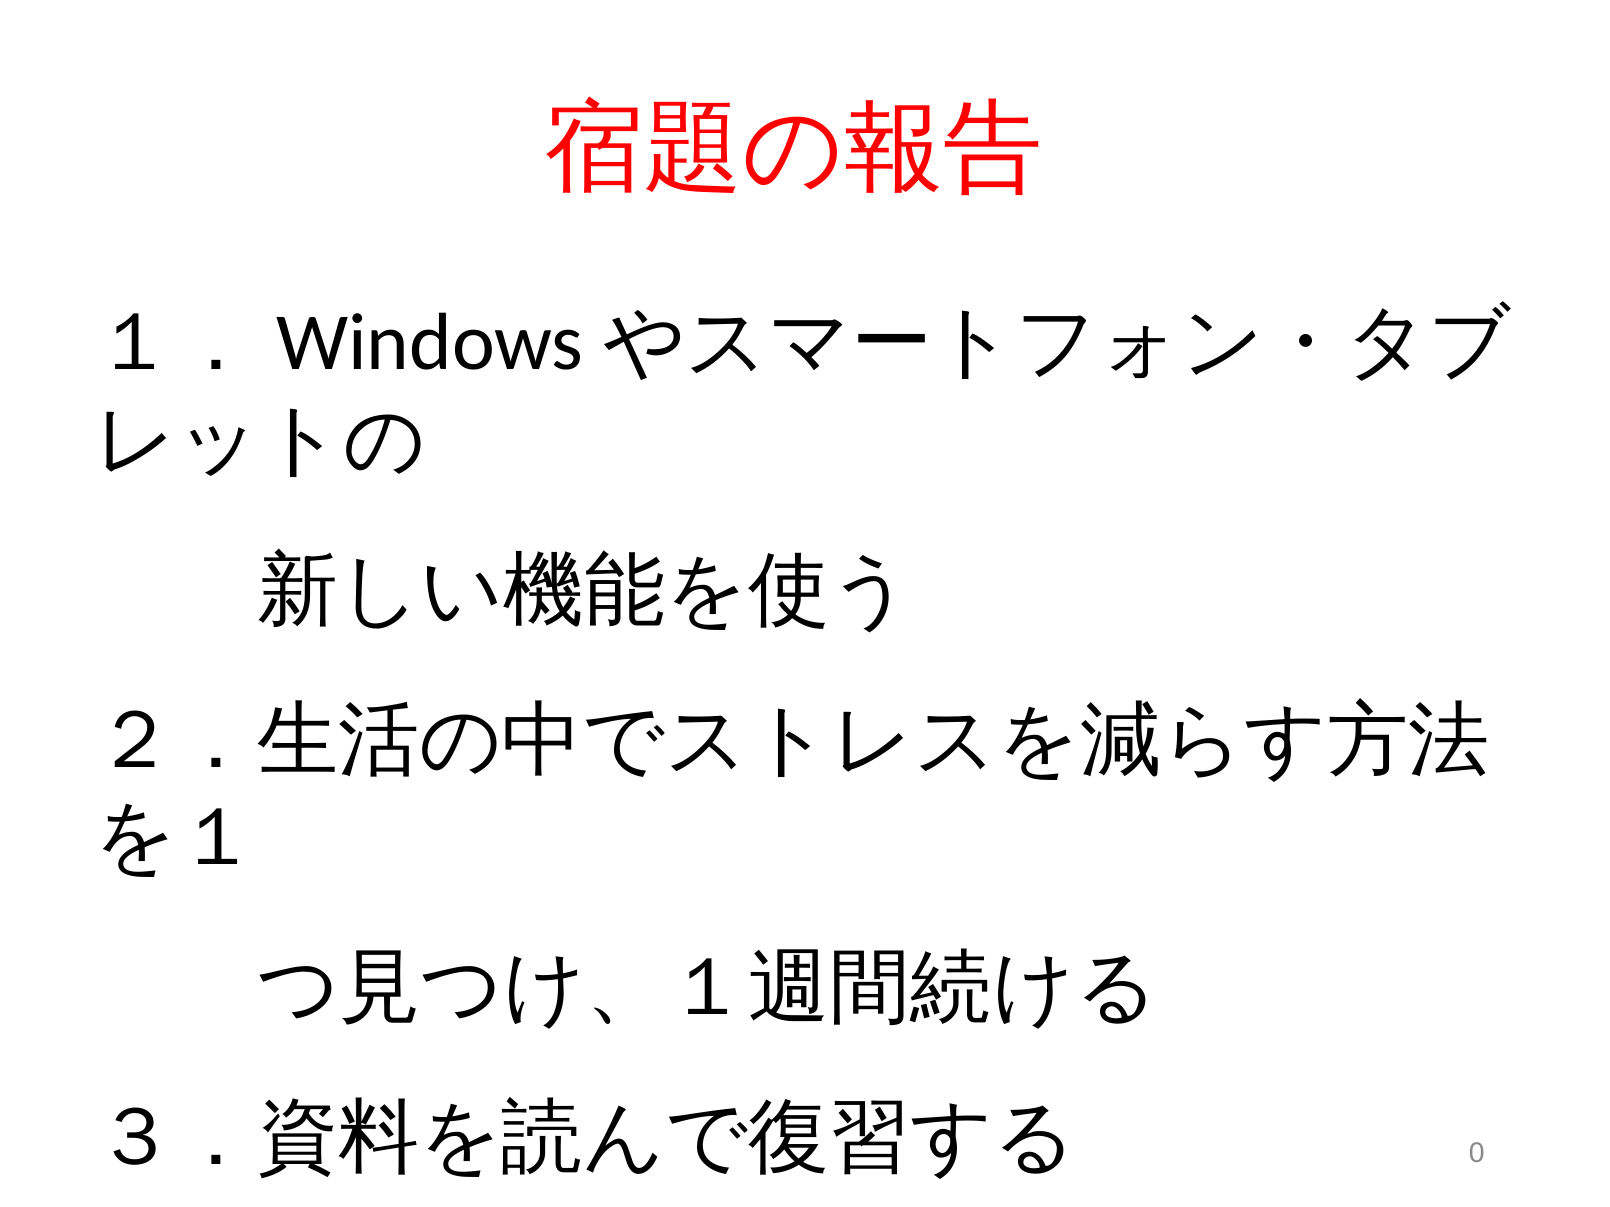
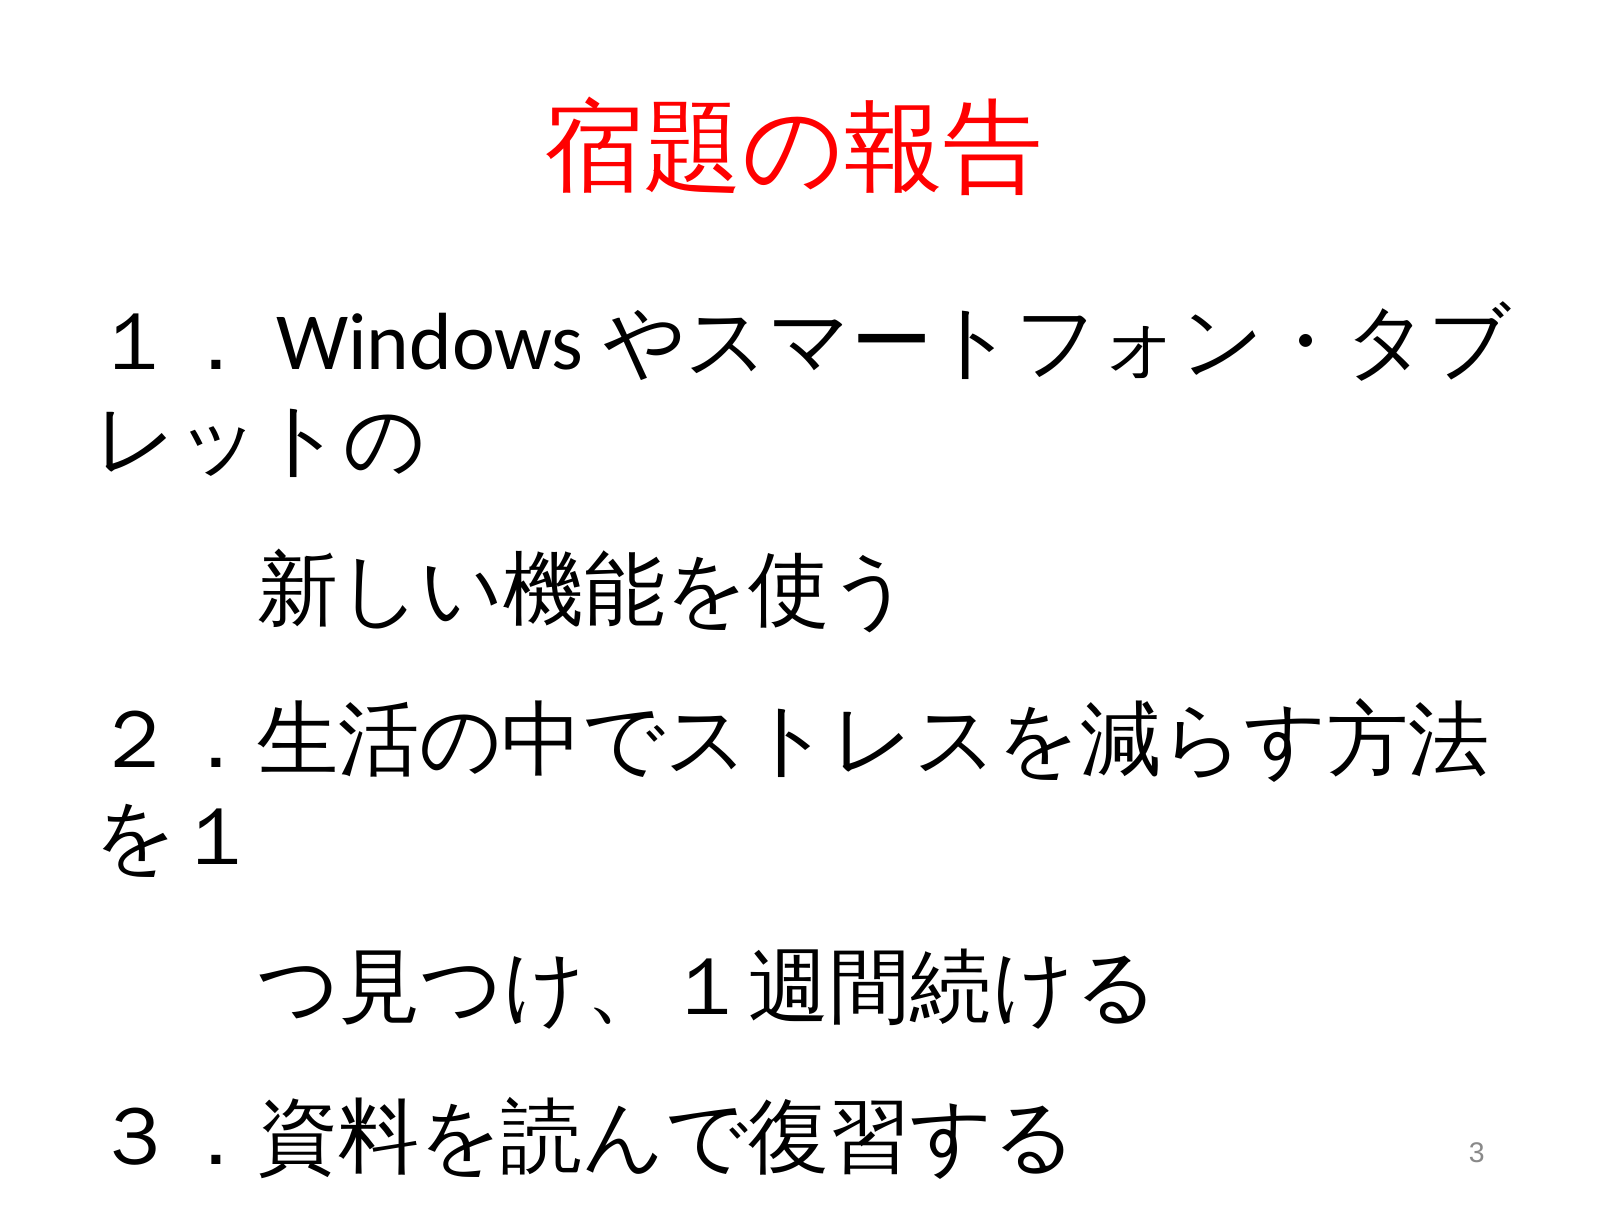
0: 0 -> 3 (1477, 1153)
